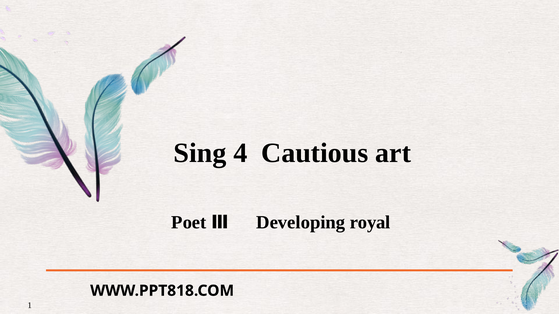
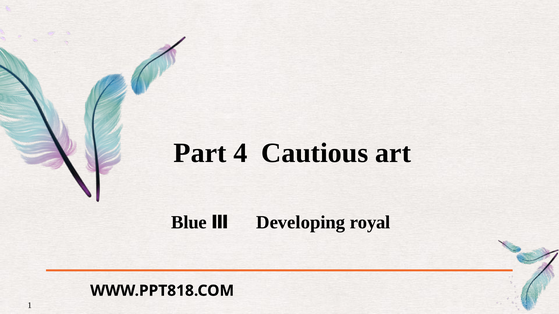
Sing: Sing -> Part (200, 153)
Poet: Poet -> Blue (189, 223)
